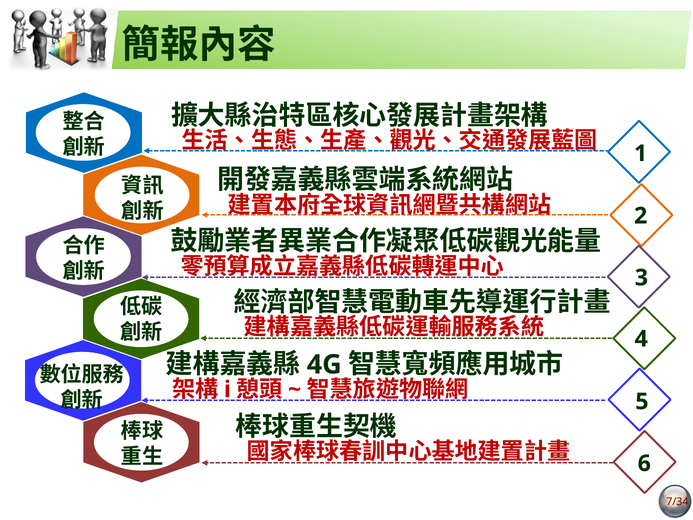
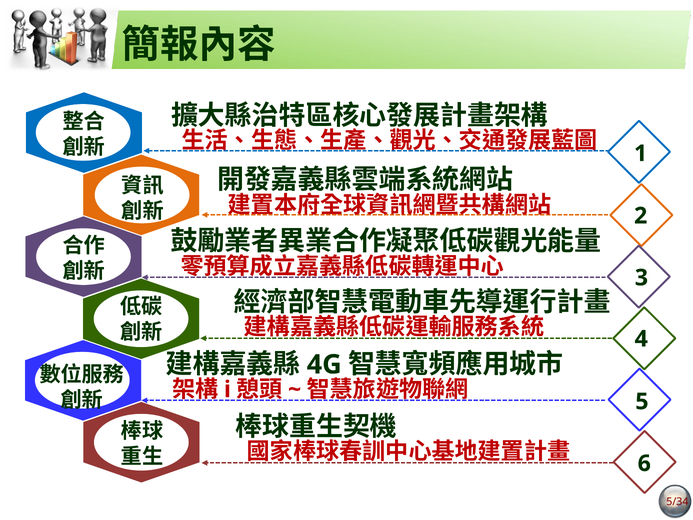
7/34: 7/34 -> 5/34 (677, 501)
